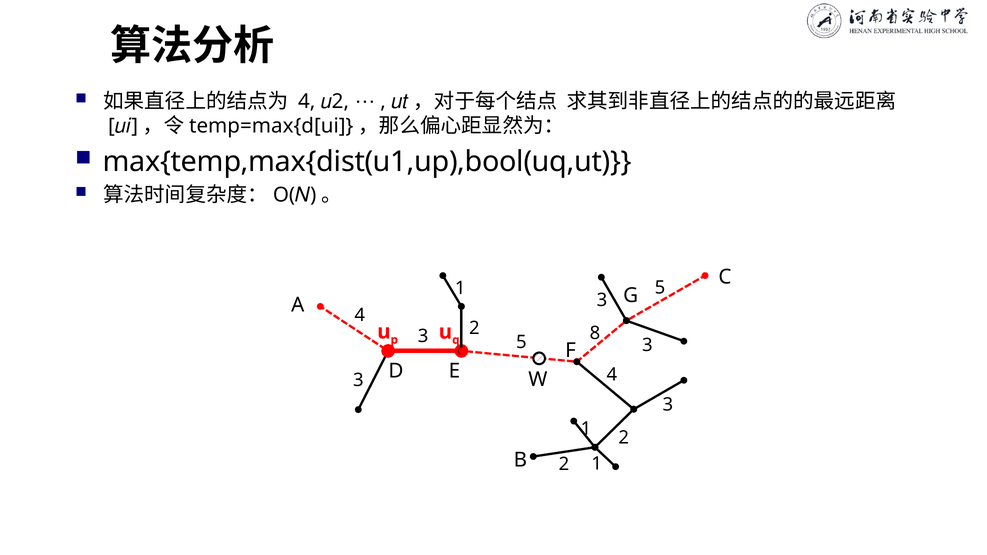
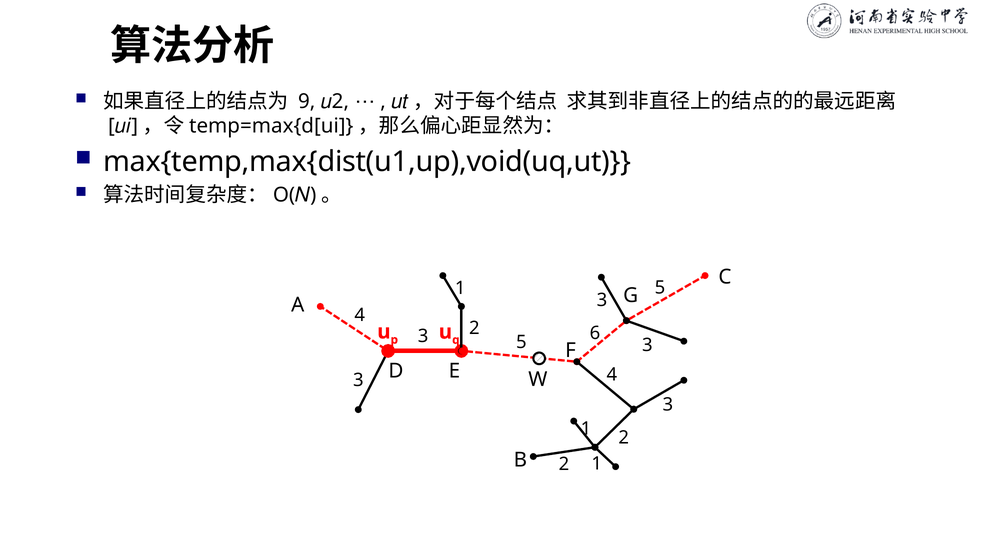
4: 4 -> 9 (307, 101)
max{temp,max{dist(u1,up),bool(uq,ut: max{temp,max{dist(u1,up),bool(uq,ut -> max{temp,max{dist(u1,up),void(uq,ut (367, 162)
8: 8 -> 6 (595, 333)
